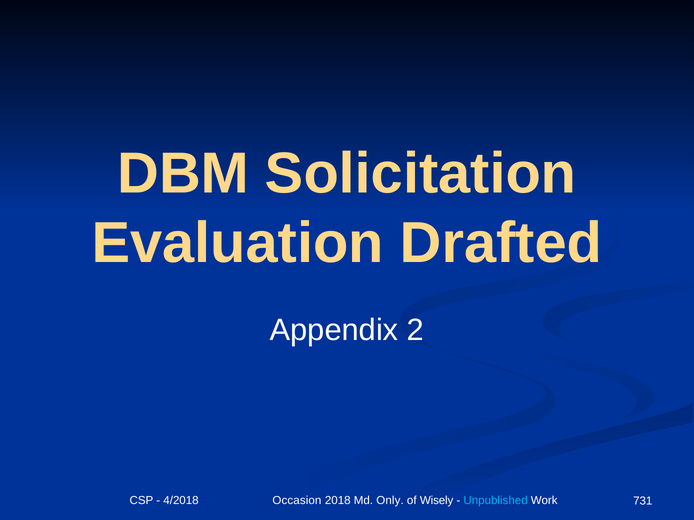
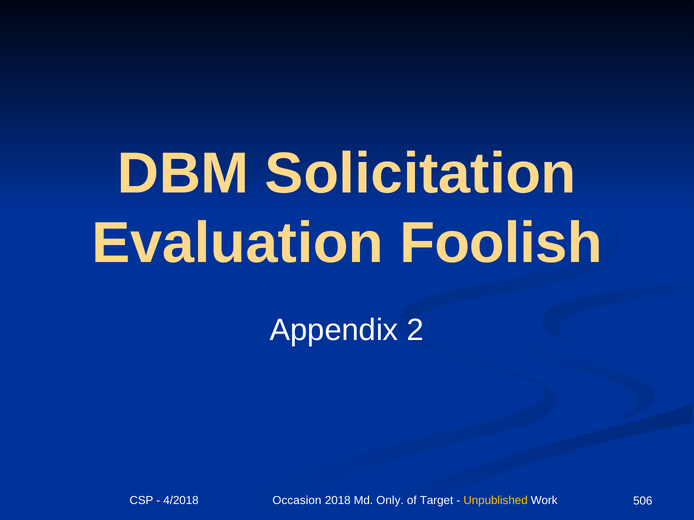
Drafted: Drafted -> Foolish (501, 243)
Wisely: Wisely -> Target (437, 501)
Unpublished colour: light blue -> yellow (496, 501)
731: 731 -> 506 (643, 501)
